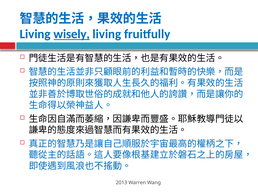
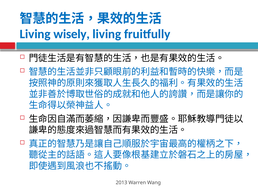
wisely underline: present -> none (72, 34)
